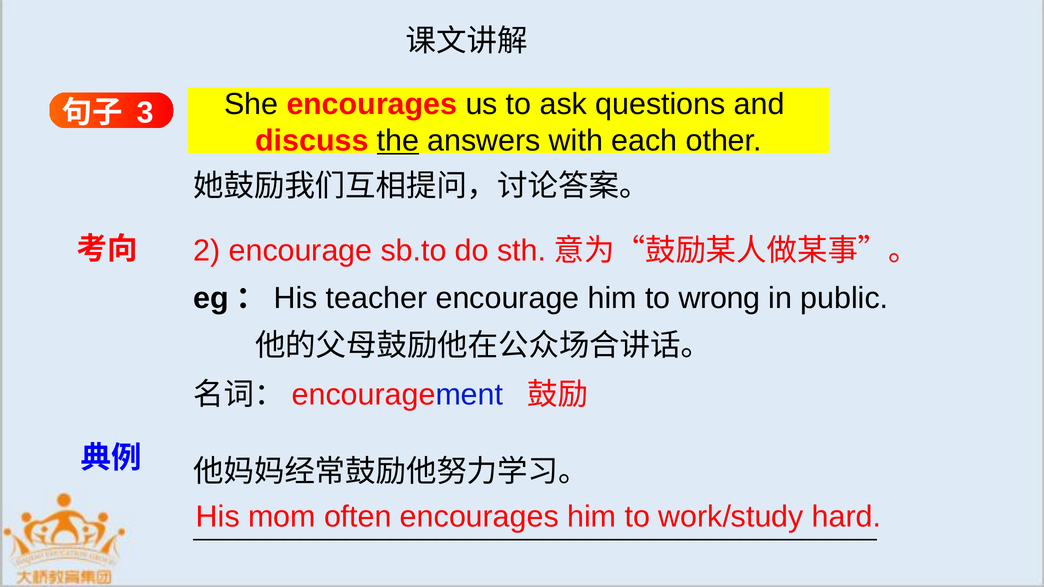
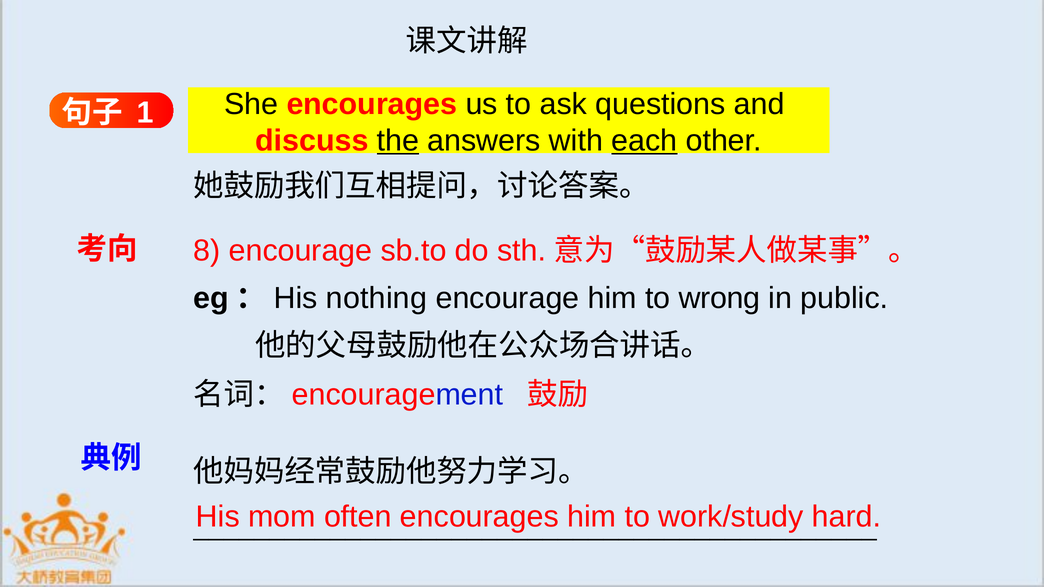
3: 3 -> 1 (145, 113)
each underline: none -> present (644, 141)
2: 2 -> 8 (207, 251)
teacher: teacher -> nothing (377, 299)
